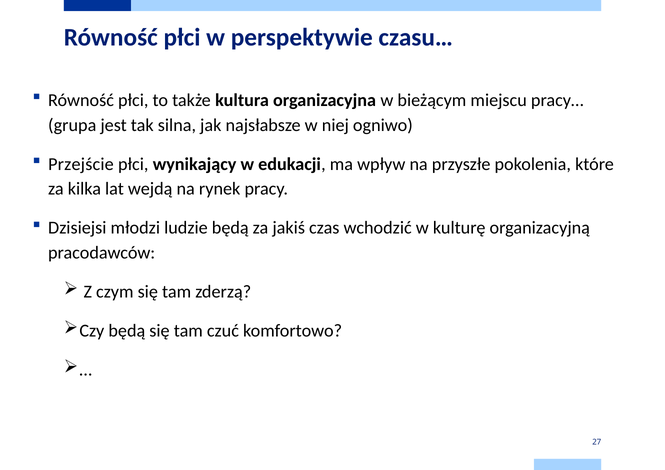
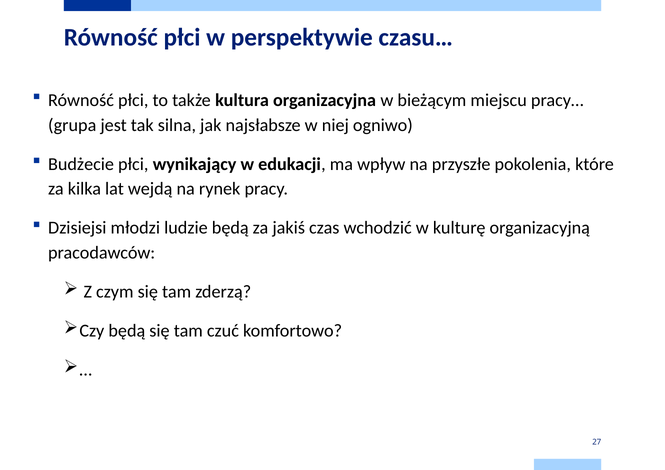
Przejście: Przejście -> Budżecie (81, 164)
